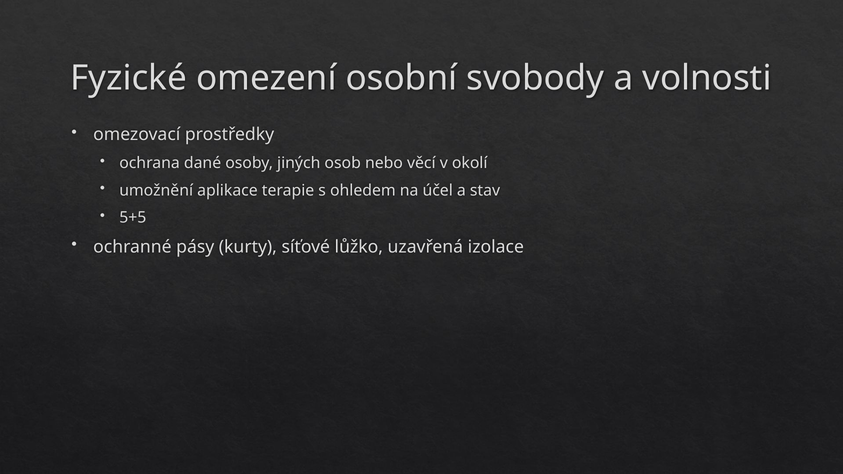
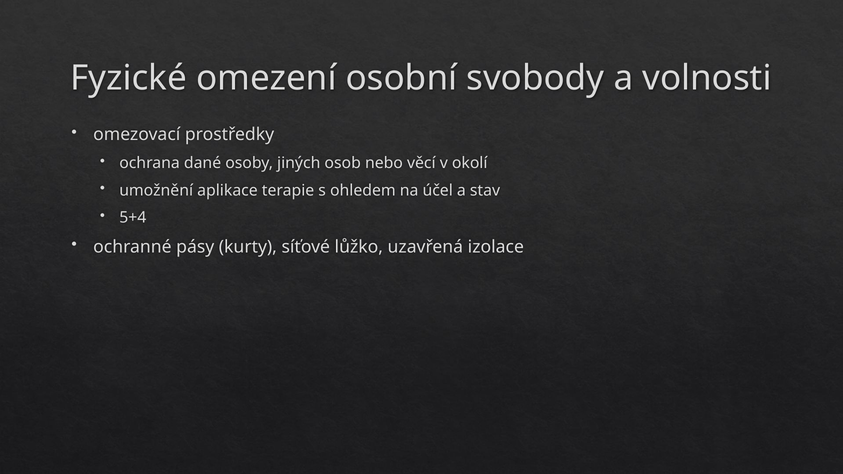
5+5: 5+5 -> 5+4 (133, 218)
